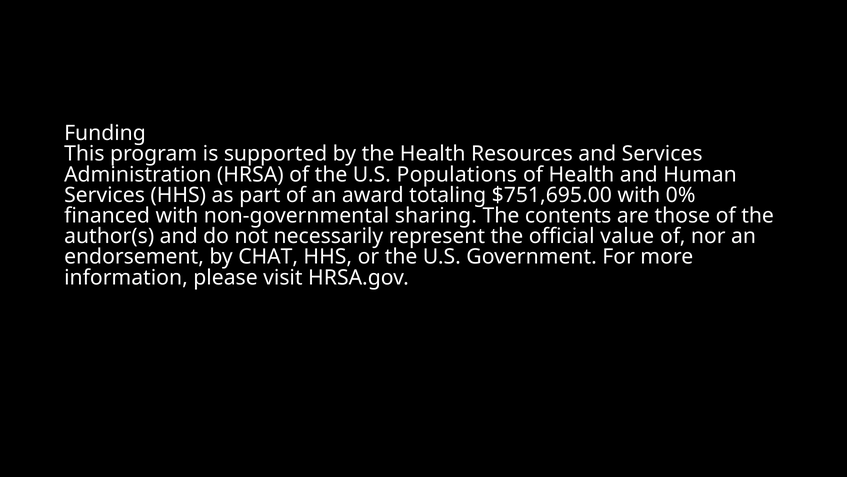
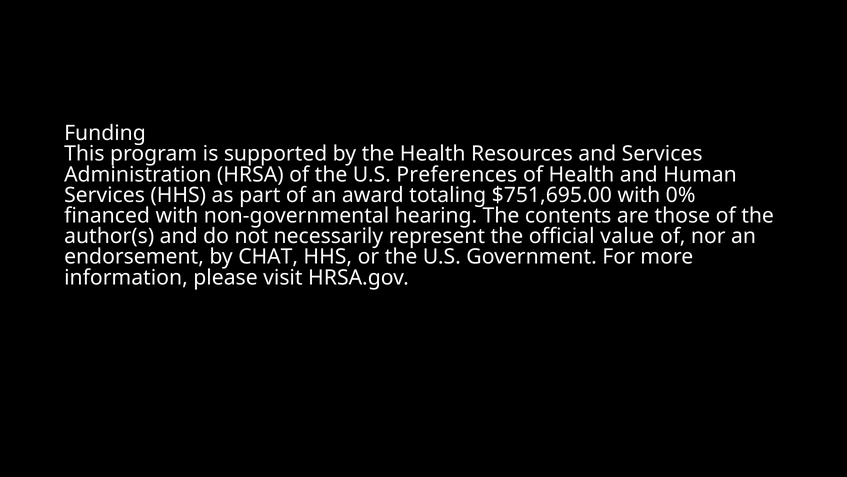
Populations: Populations -> Preferences (457, 174)
sharing: sharing -> hearing (436, 215)
